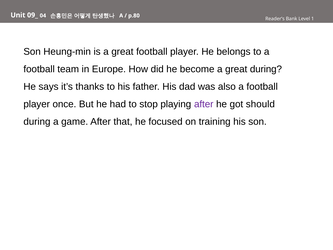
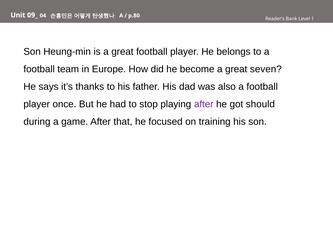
great during: during -> seven (266, 69)
